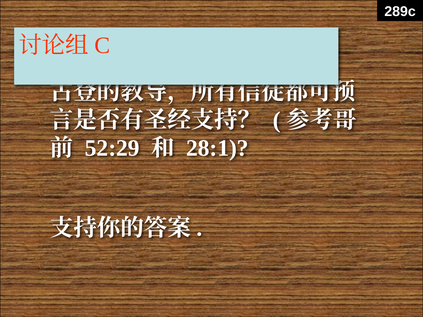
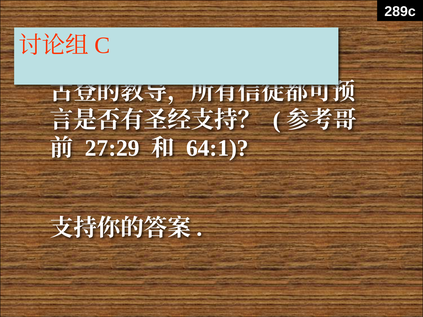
52:29: 52:29 -> 27:29 (112, 148)
28:1: 28:1 -> 64:1 (217, 148)
